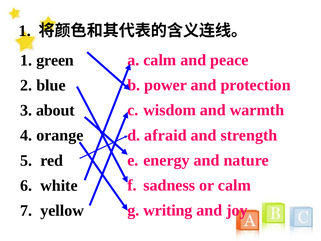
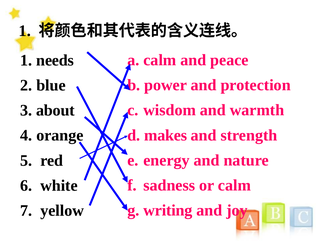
green: green -> needs (55, 60)
afraid: afraid -> makes (166, 135)
